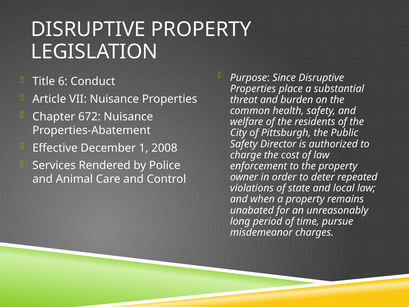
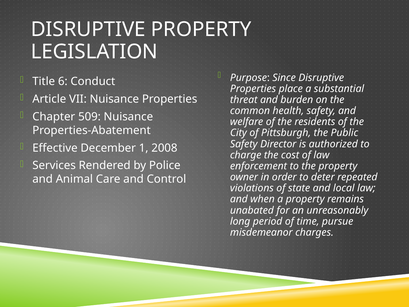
672: 672 -> 509 (89, 117)
